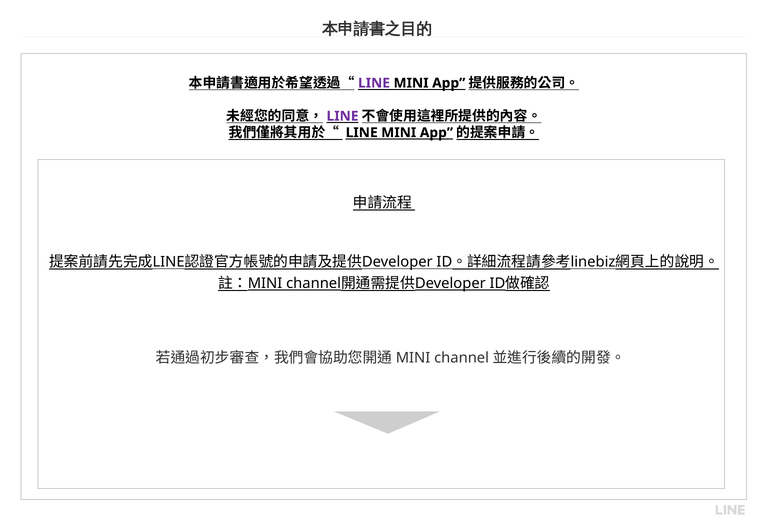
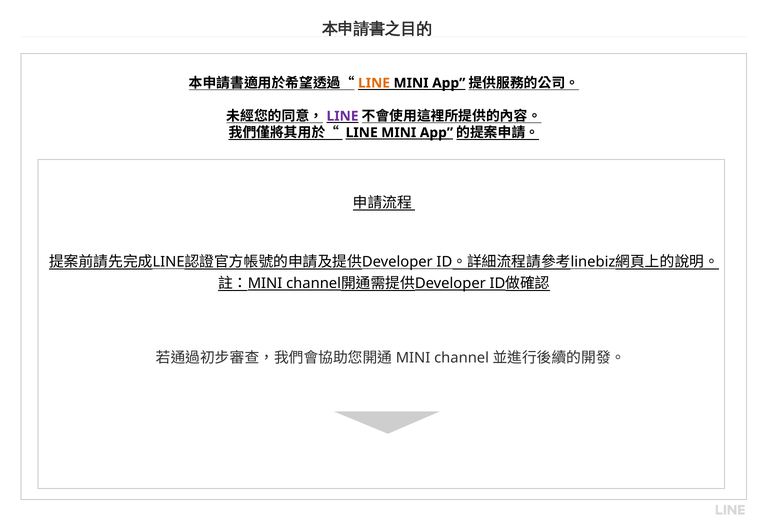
LINE colour: purple -> orange (374, 83)
